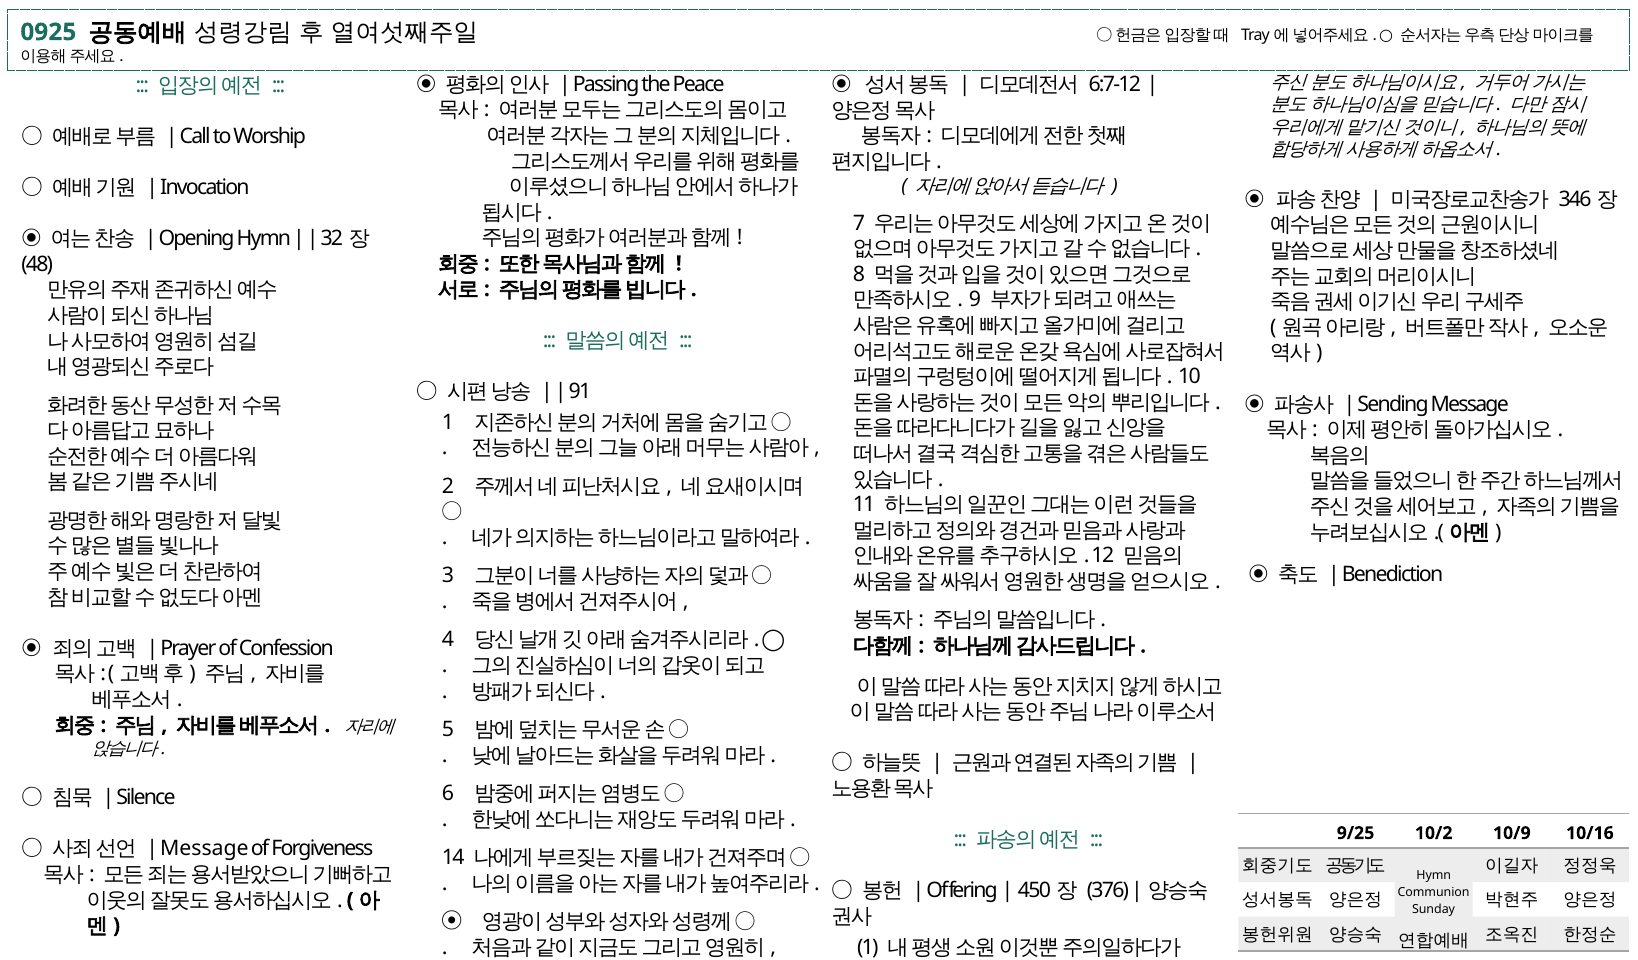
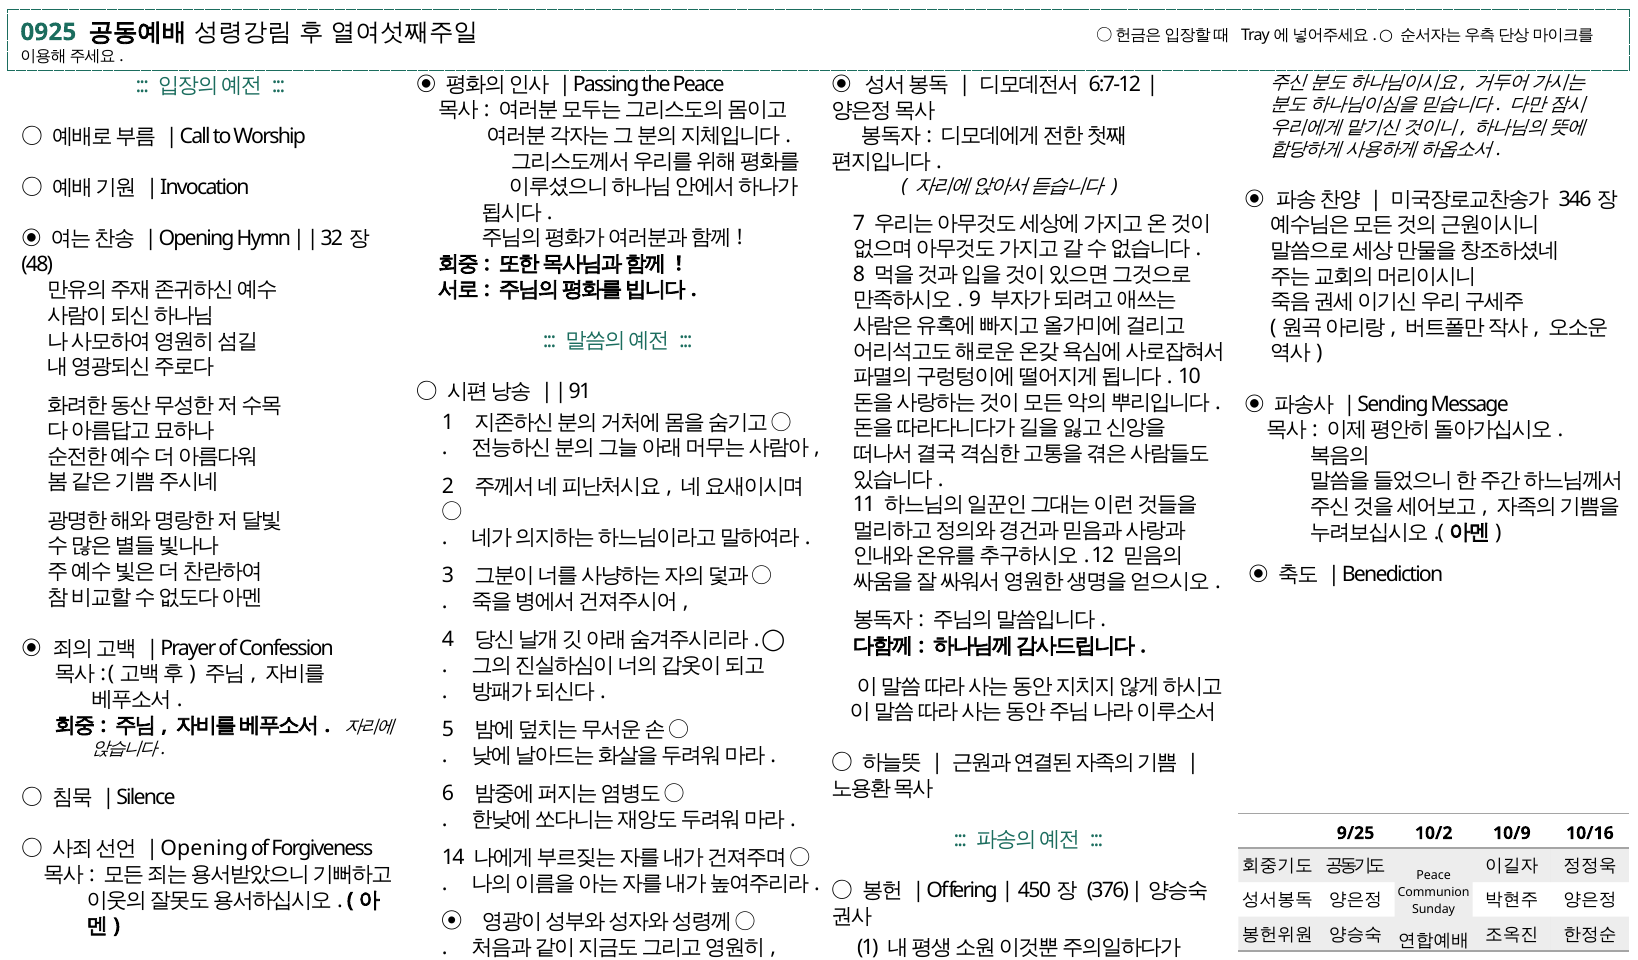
Message: Message -> Opening (204, 849)
Hymn: Hymn -> Peace (1434, 875)
